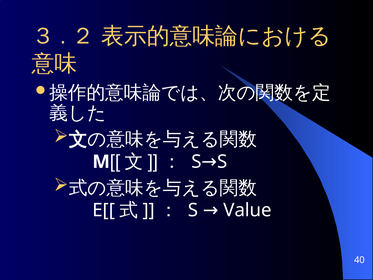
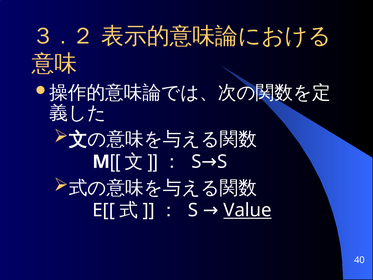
Value underline: none -> present (248, 210)
